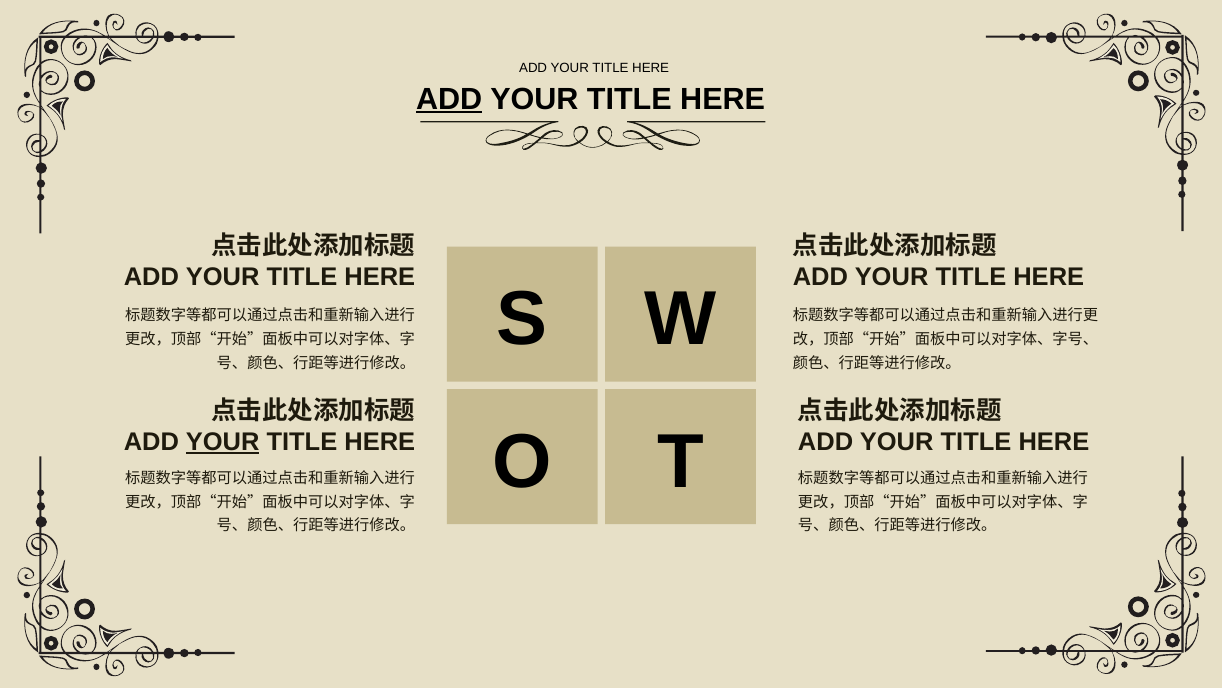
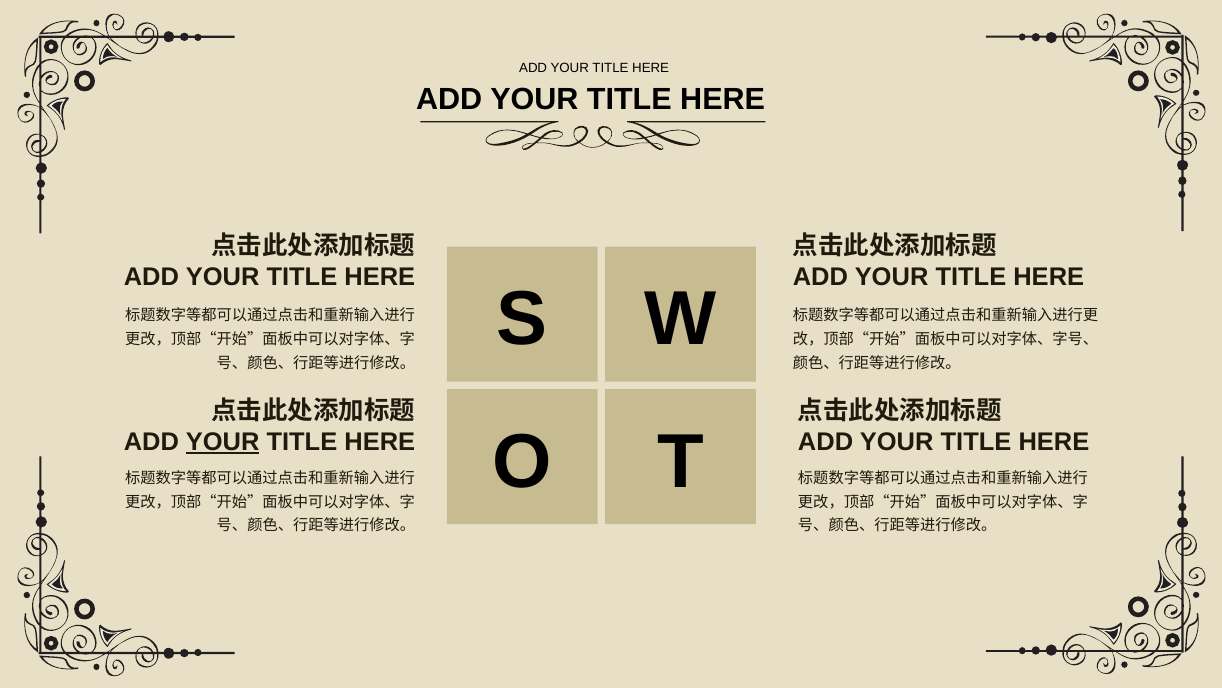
ADD underline: present -> none (449, 99)
